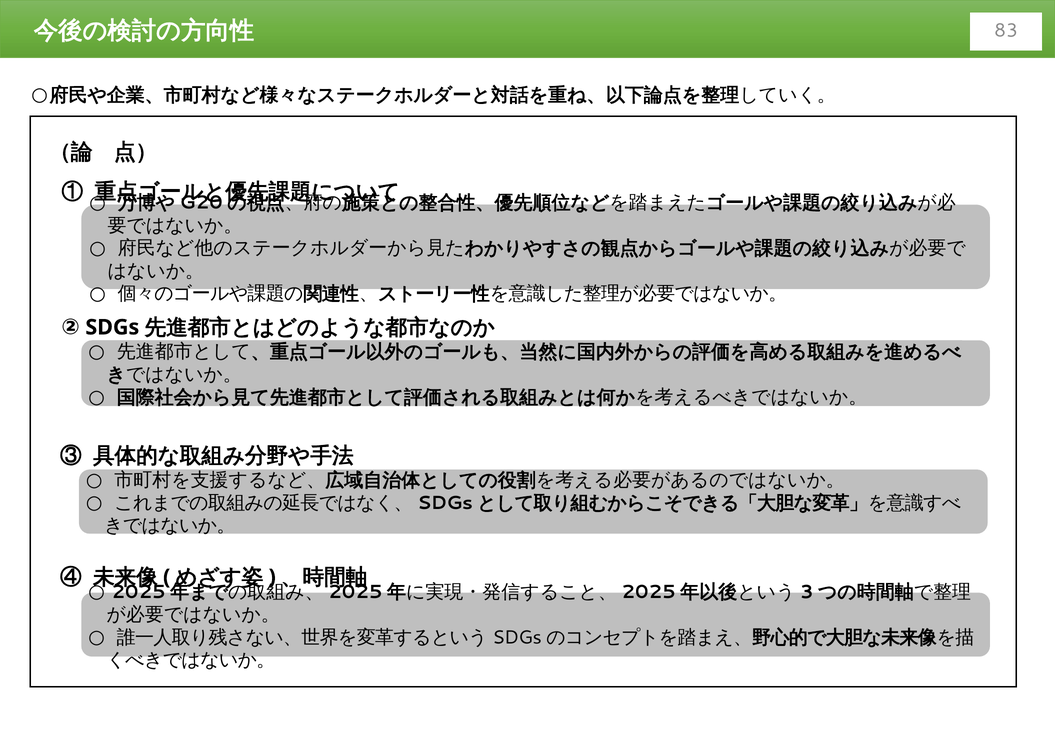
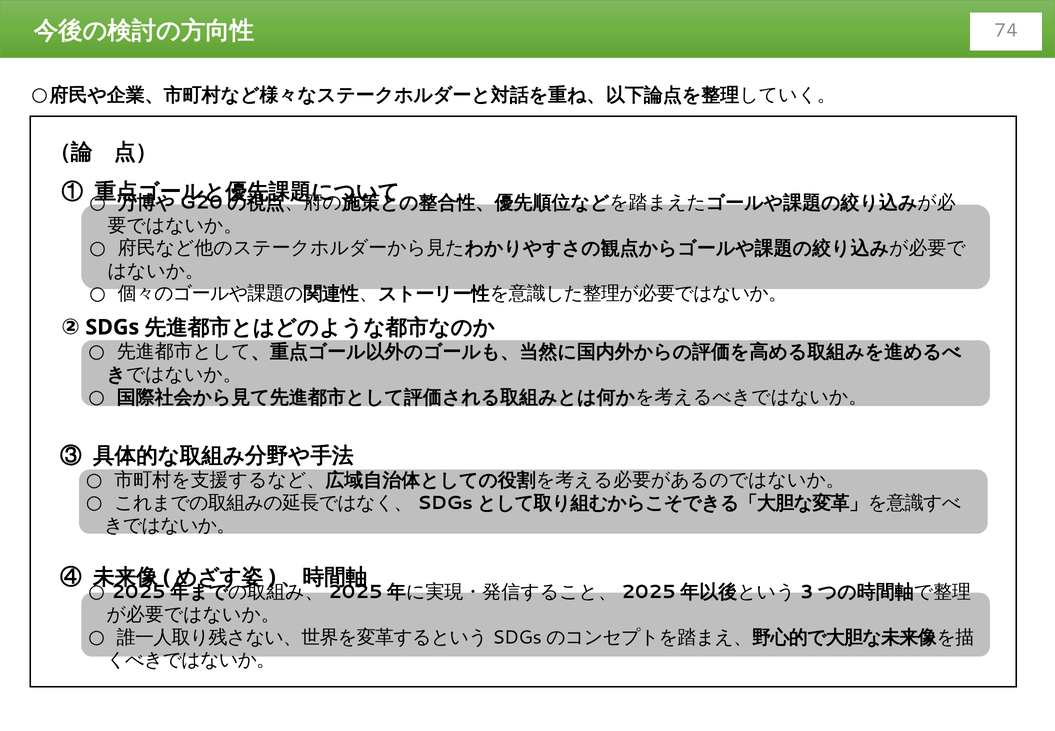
83: 83 -> 74 (1006, 31)
